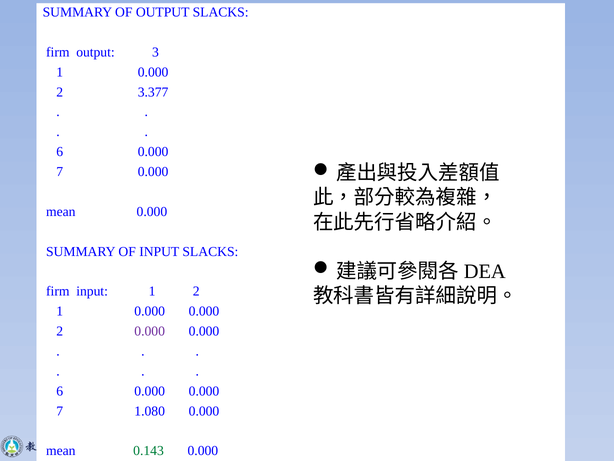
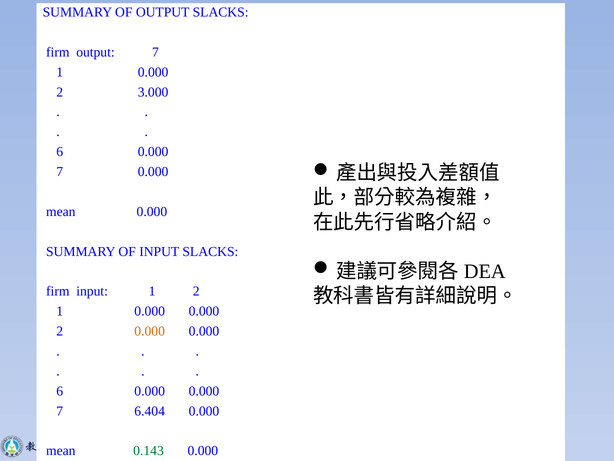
output 3: 3 -> 7 (156, 52)
3.377: 3.377 -> 3.000 (153, 92)
0.000 colour: purple -> orange (150, 331)
1.080: 1.080 -> 6.404 (150, 411)
